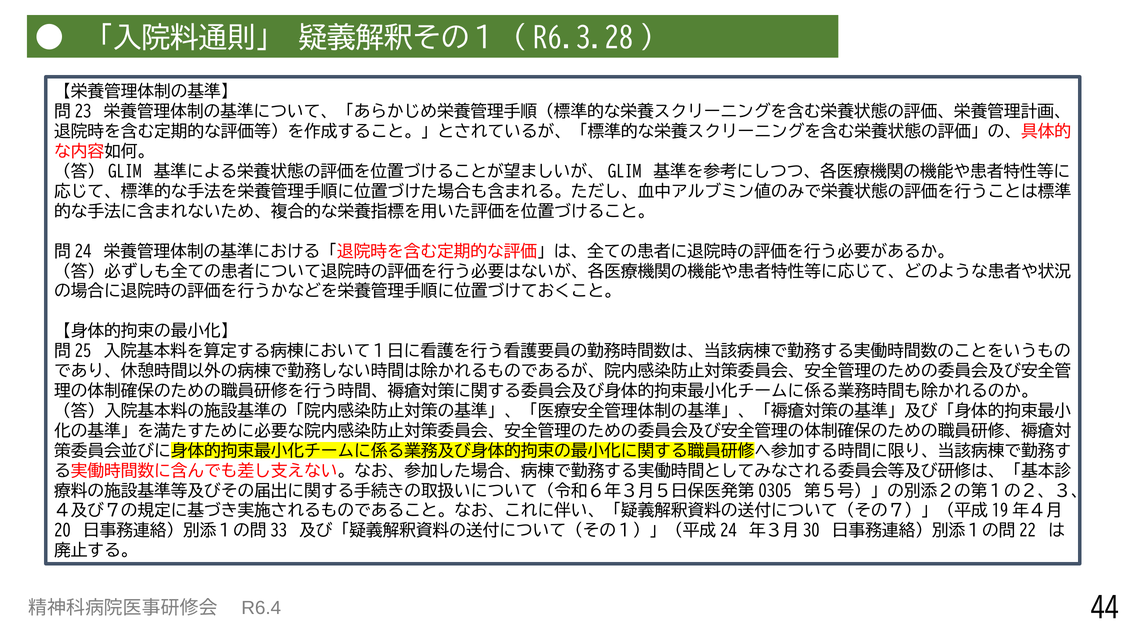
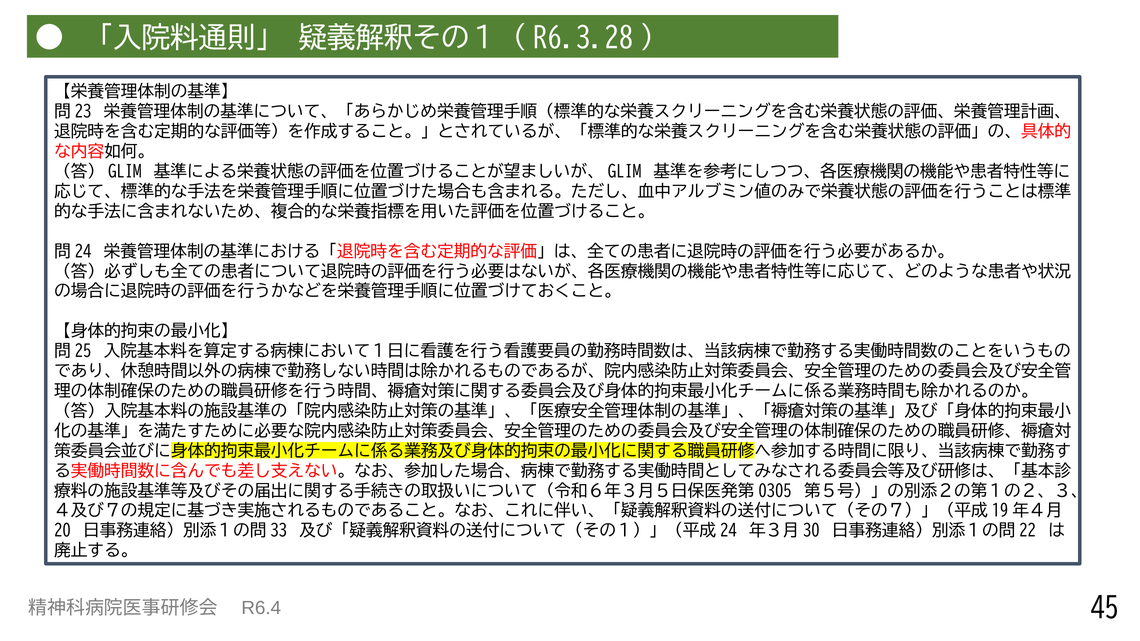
44: 44 -> 45 (1105, 609)
